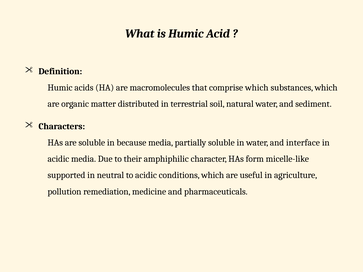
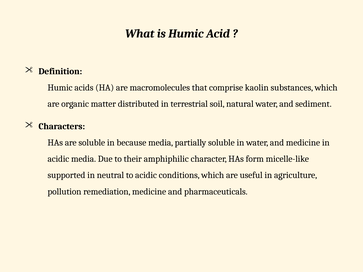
comprise which: which -> kaolin (257, 88)
and interface: interface -> medicine (303, 143)
